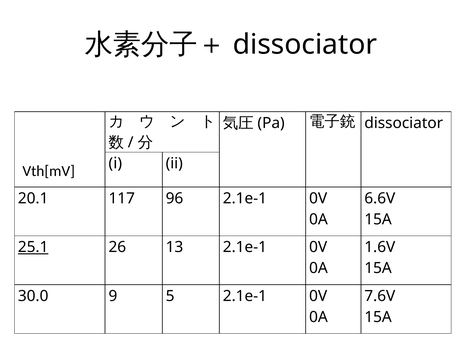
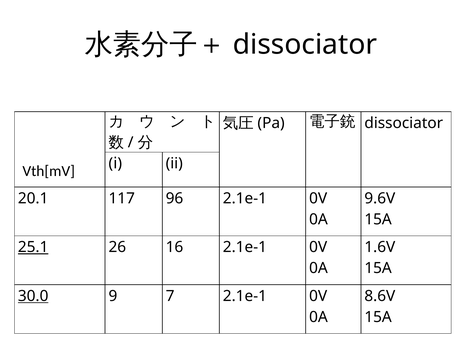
6.6V: 6.6V -> 9.6V (380, 199)
13: 13 -> 16 (174, 248)
30.0 underline: none -> present (33, 296)
5: 5 -> 7 (170, 296)
7.6V: 7.6V -> 8.6V (380, 296)
